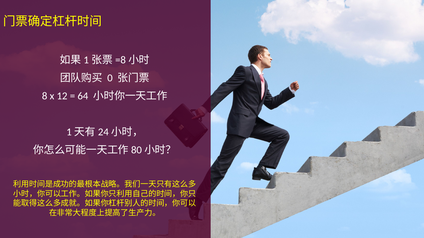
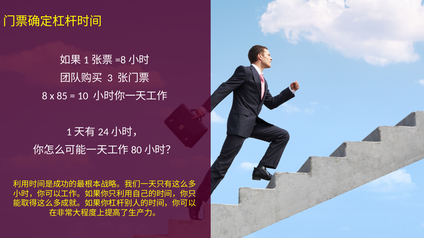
0: 0 -> 3 (110, 78)
12: 12 -> 85 (62, 96)
64: 64 -> 10 (83, 96)
